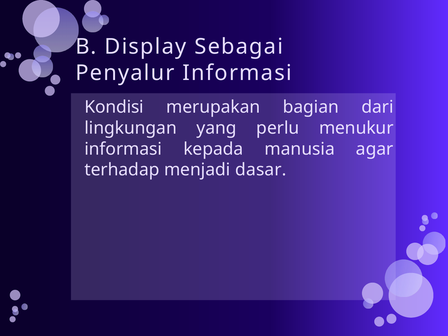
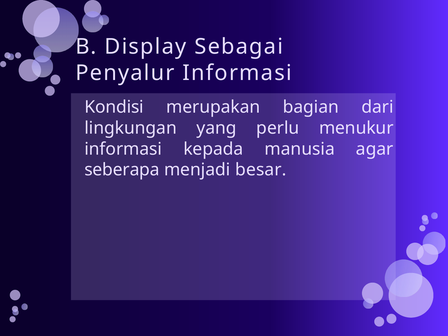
terhadap: terhadap -> seberapa (122, 170)
dasar: dasar -> besar (261, 170)
